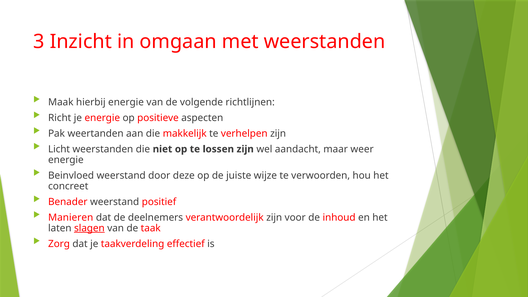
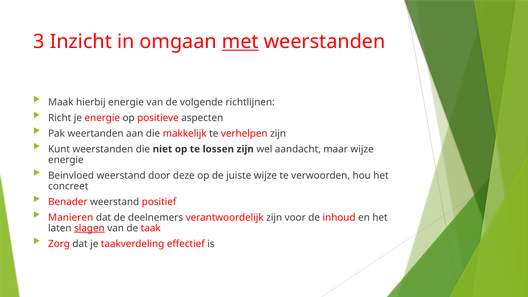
met underline: none -> present (240, 42)
Licht: Licht -> Kunt (59, 149)
maar weer: weer -> wijze (362, 149)
